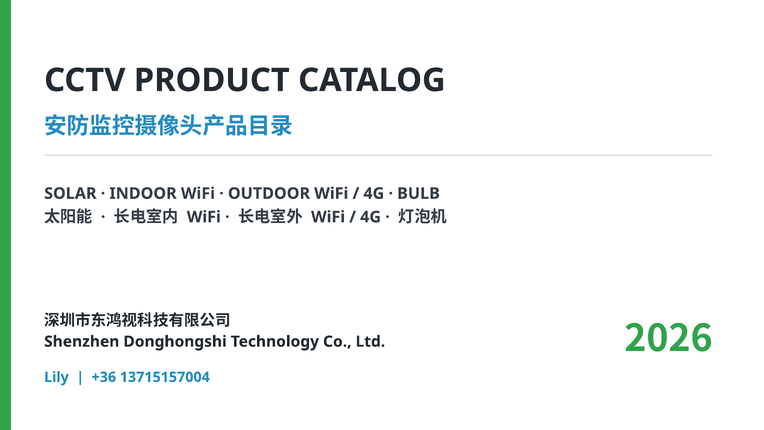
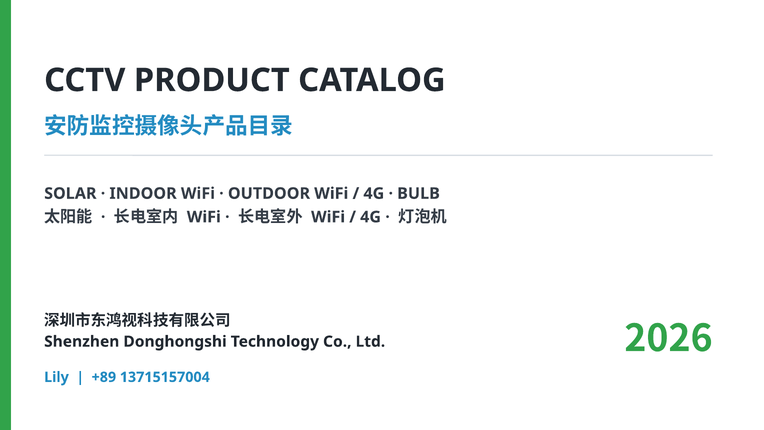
+36: +36 -> +89 (104, 377)
